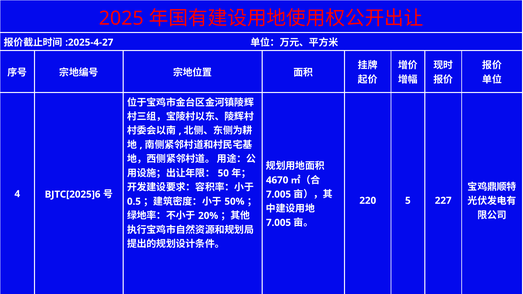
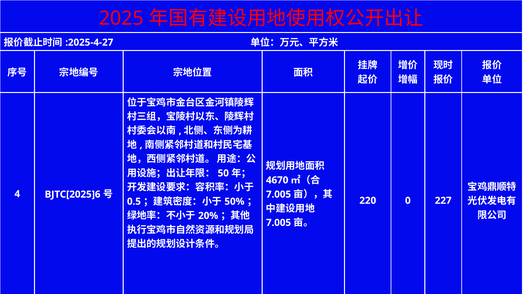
5: 5 -> 0 (408, 201)
